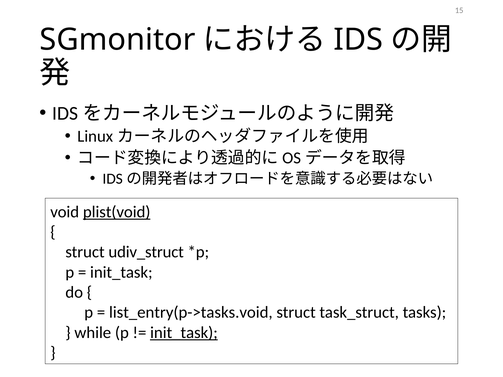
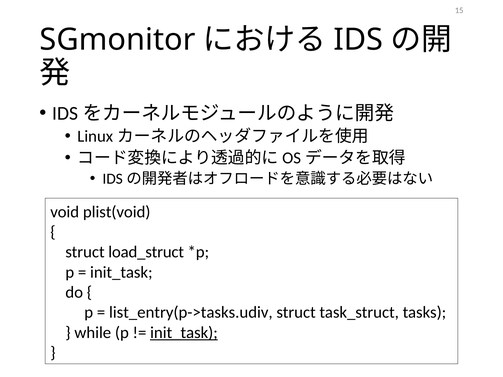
plist(void underline: present -> none (117, 212)
udiv_struct: udiv_struct -> load_struct (146, 252)
list_entry(p->tasks.void: list_entry(p->tasks.void -> list_entry(p->tasks.udiv (191, 313)
